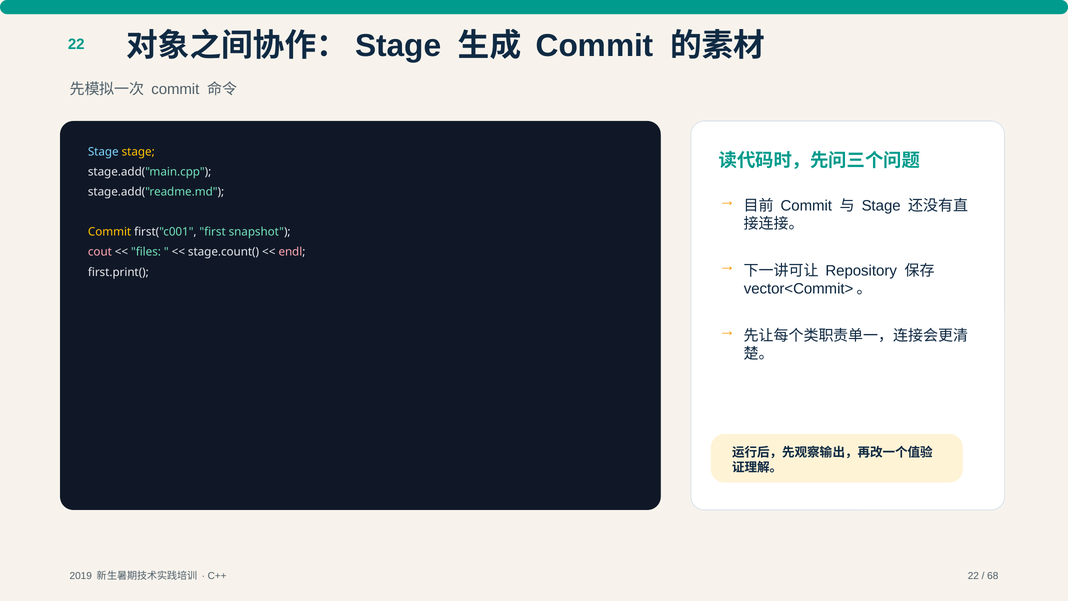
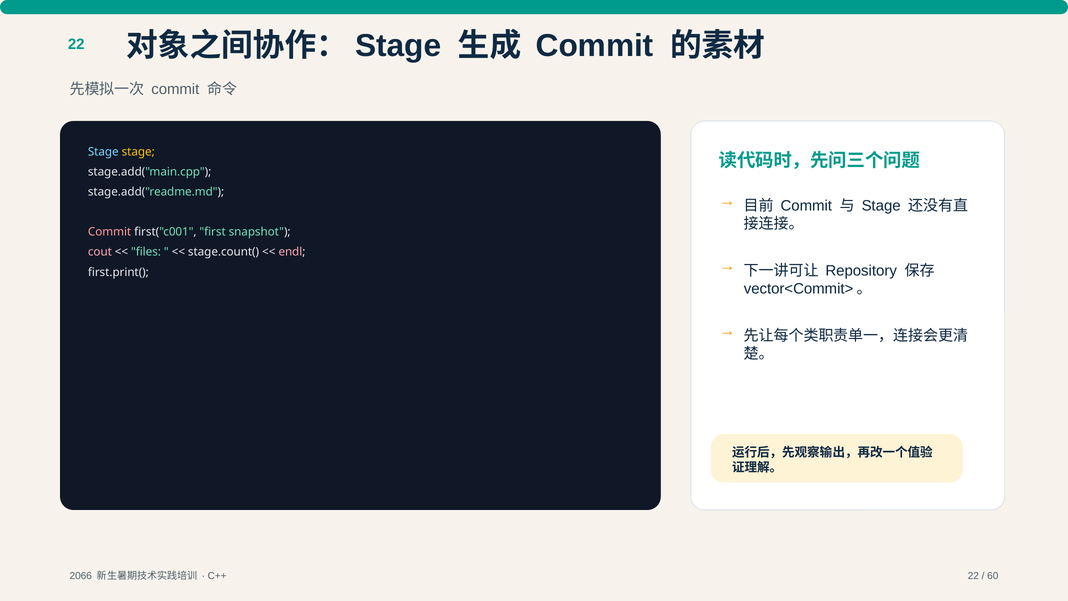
Commit colour: yellow -> pink (110, 232)
2019: 2019 -> 2066 (81, 576)
68: 68 -> 60 (993, 576)
